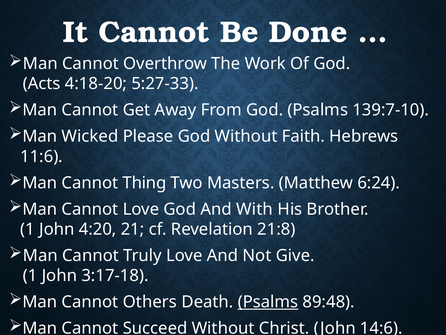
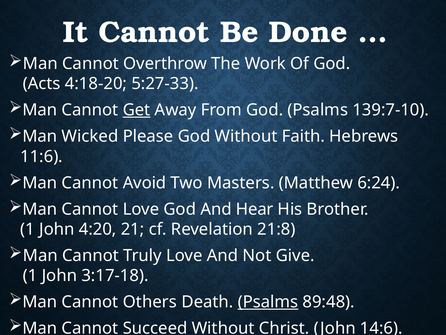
Get underline: none -> present (137, 110)
Thing: Thing -> Avoid (144, 183)
With: With -> Hear (255, 209)
